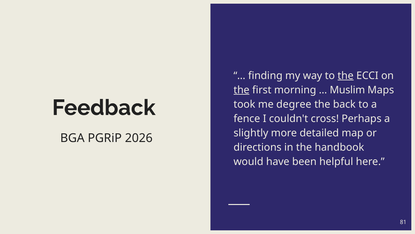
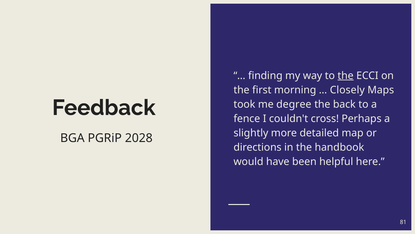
the underline: present -> none (242, 90)
Muslim: Muslim -> Closely (347, 90)
2026: 2026 -> 2028 (139, 138)
